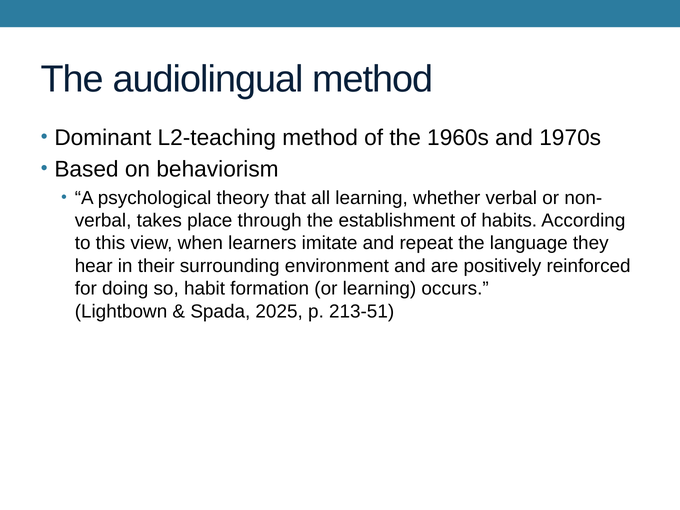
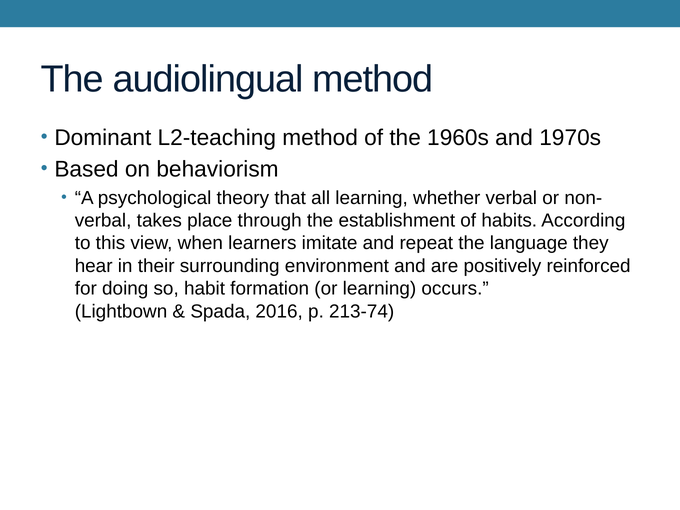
2025: 2025 -> 2016 (279, 311)
213-51: 213-51 -> 213-74 (362, 311)
